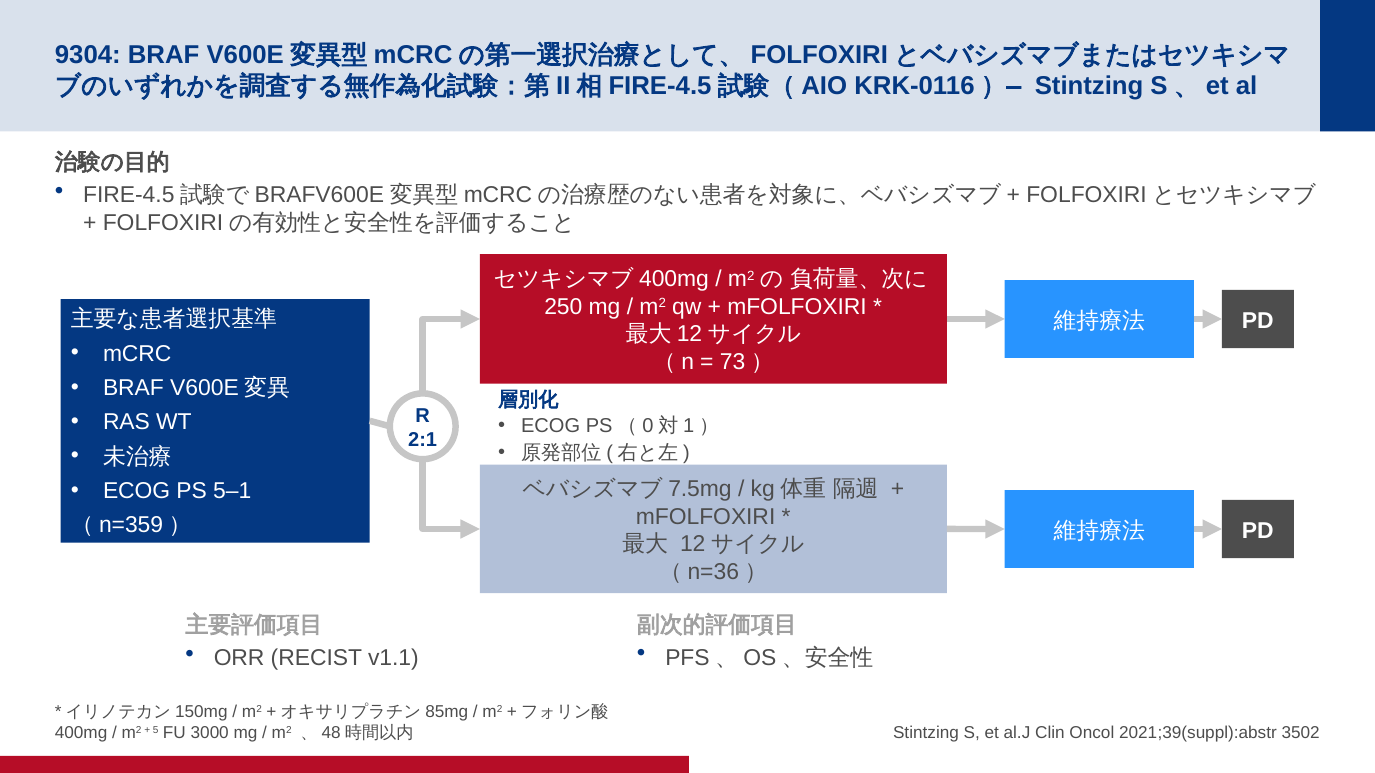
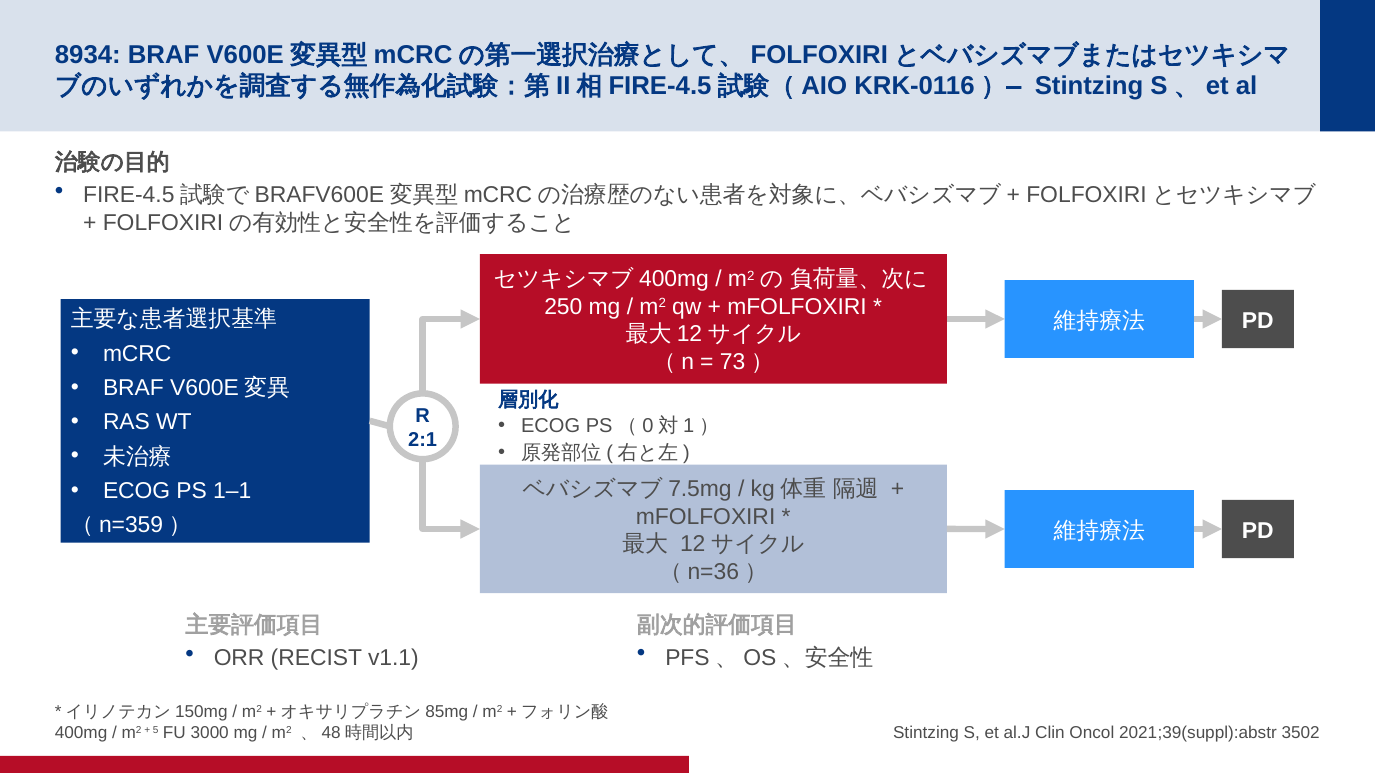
9304: 9304 -> 8934 (88, 55)
5–1: 5–1 -> 1–1 (232, 491)
